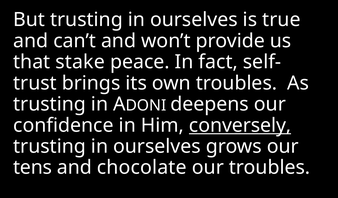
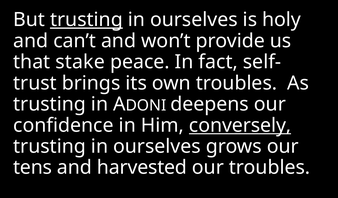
trusting underline: none -> present (86, 20)
true: true -> holy (282, 20)
chocolate: chocolate -> harvested (142, 168)
